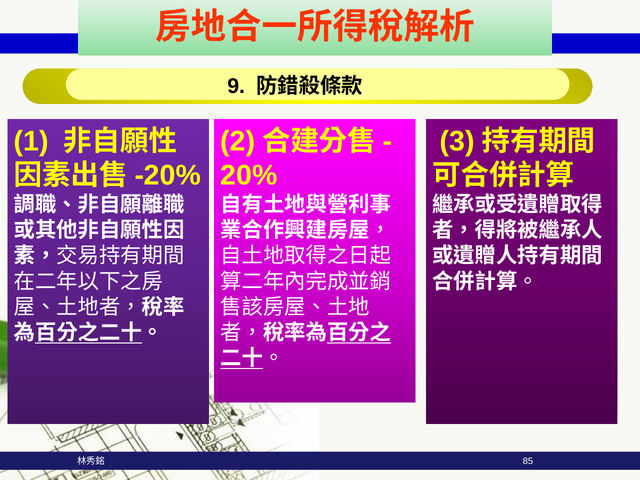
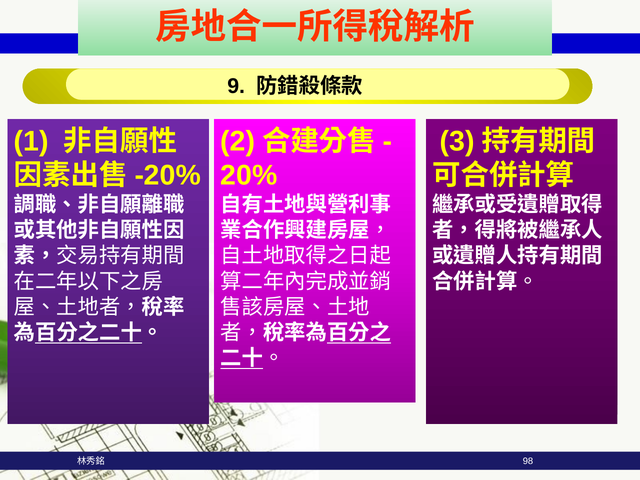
85: 85 -> 98 (528, 461)
